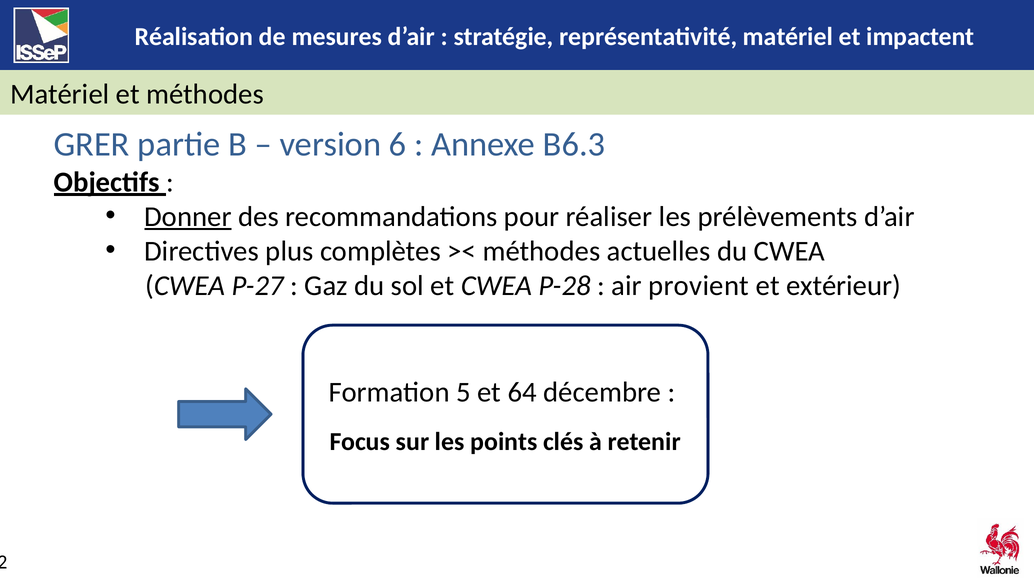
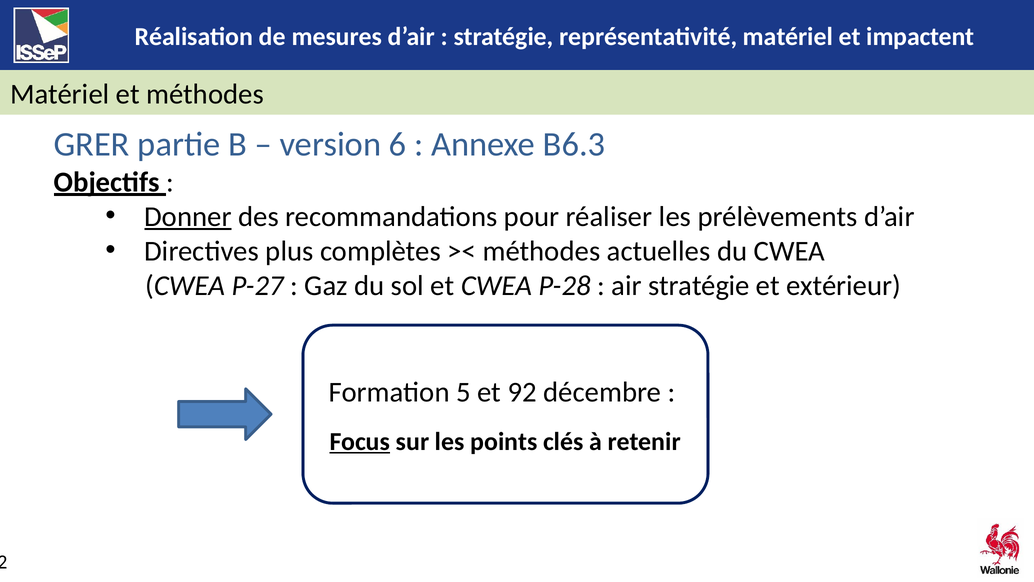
air provient: provient -> stratégie (699, 285)
64: 64 -> 92 (522, 392)
Focus underline: none -> present (360, 442)
